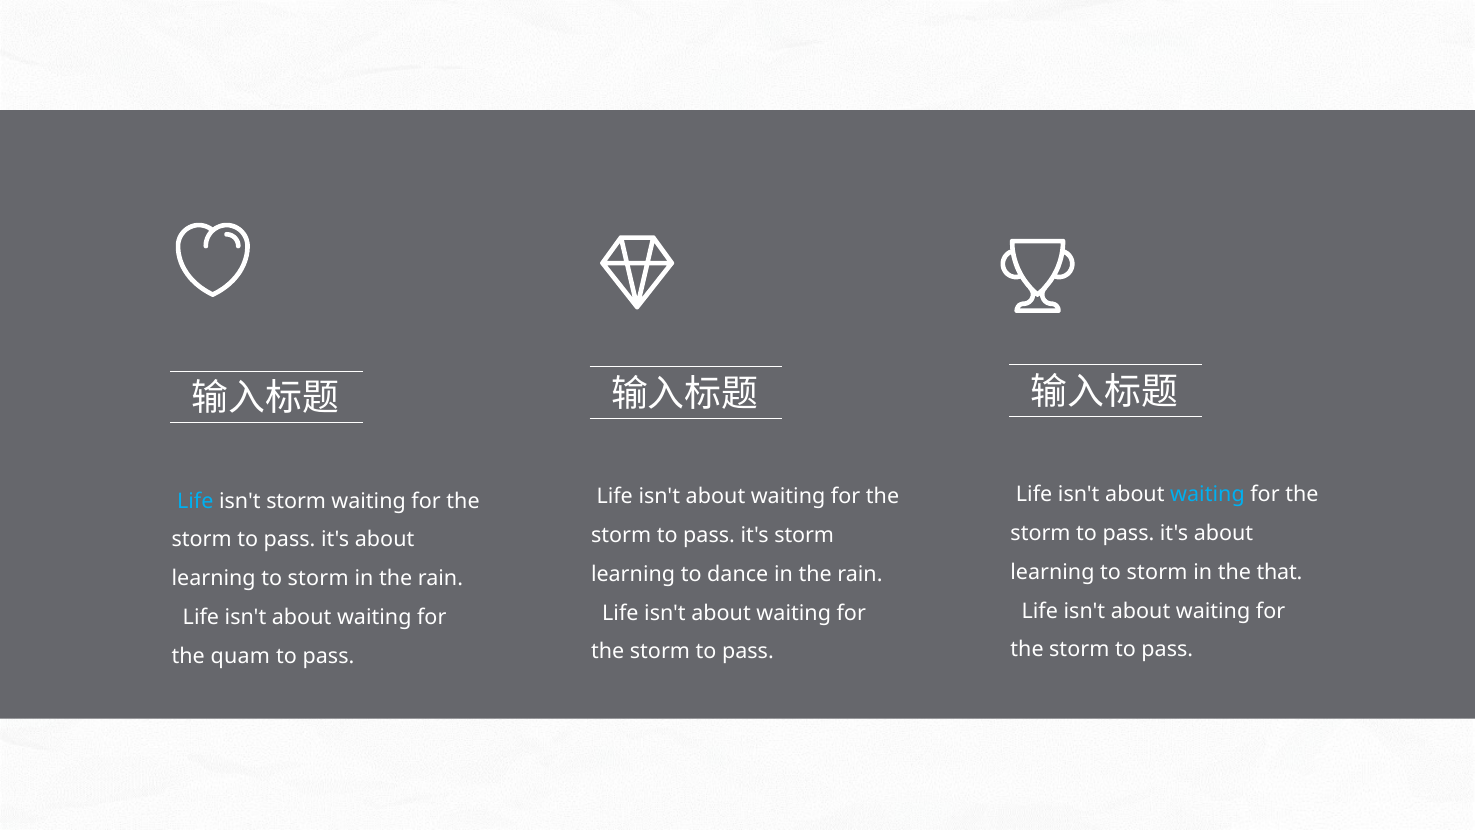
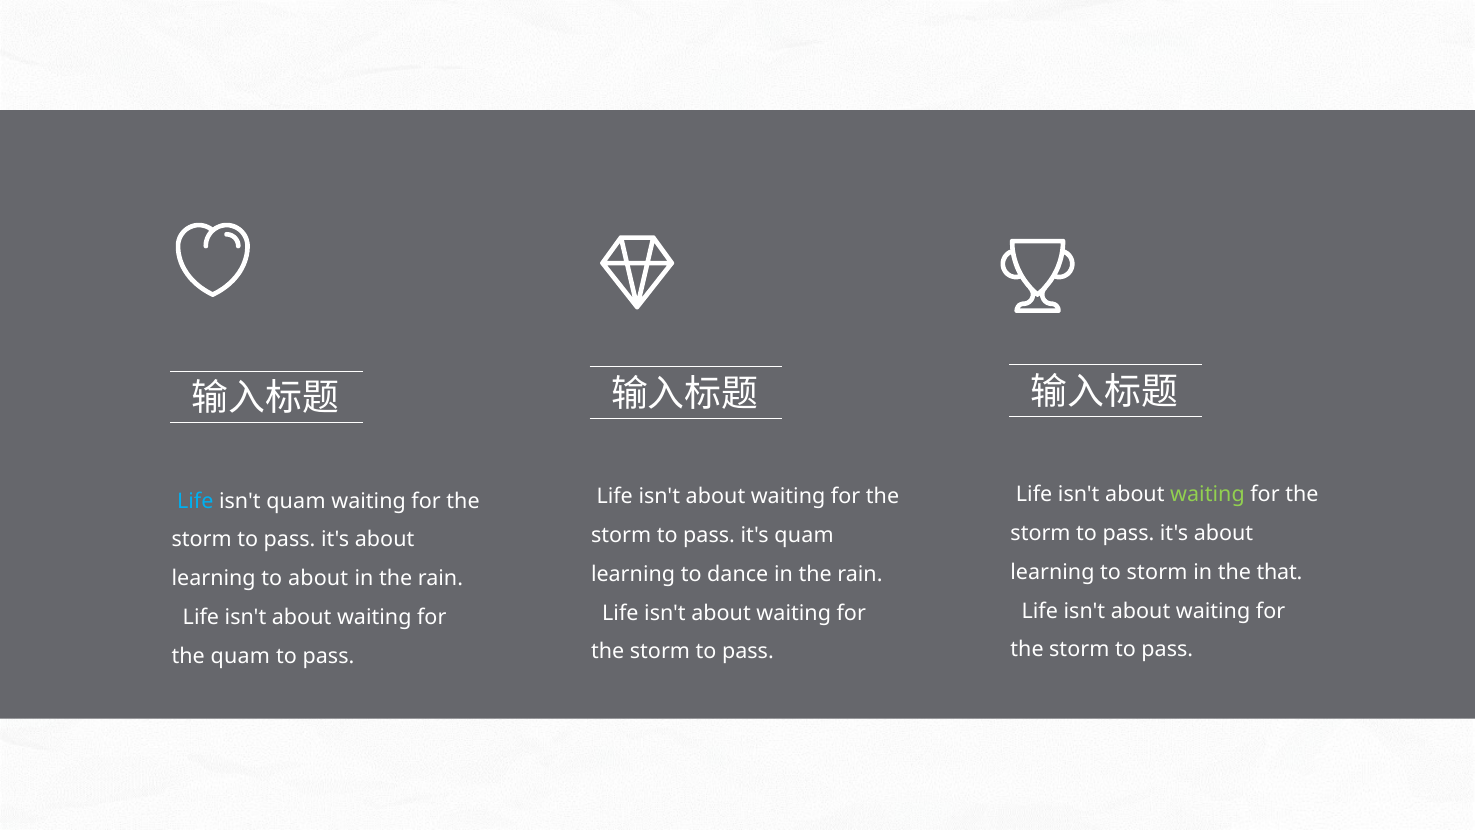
waiting colour: light blue -> light green (1207, 495)
isn't storm: storm -> quam (296, 501)
it's storm: storm -> quam (804, 535)
storm: storm -> about (318, 578)
